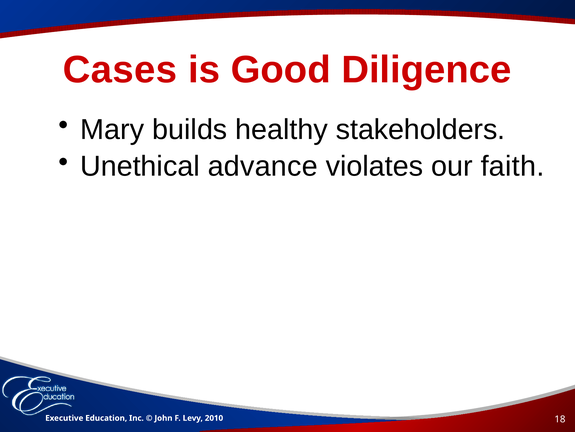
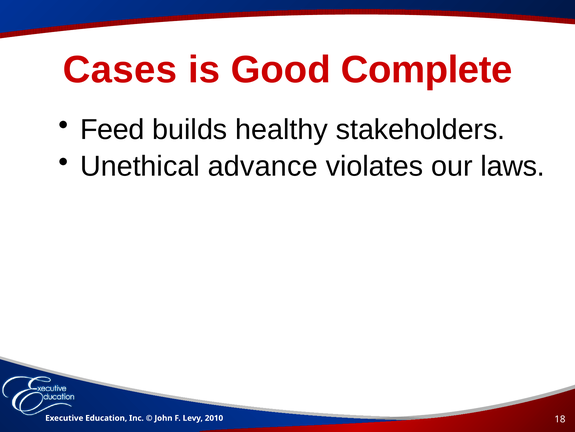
Diligence: Diligence -> Complete (427, 70)
Mary: Mary -> Feed (112, 129)
faith: faith -> laws (513, 166)
